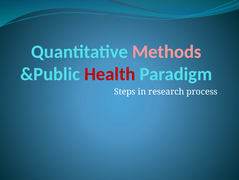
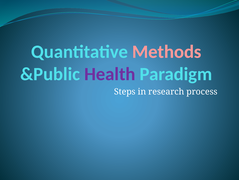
Health colour: red -> purple (110, 74)
